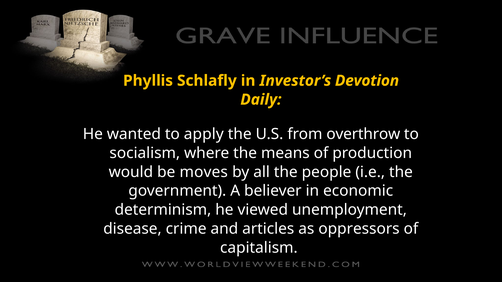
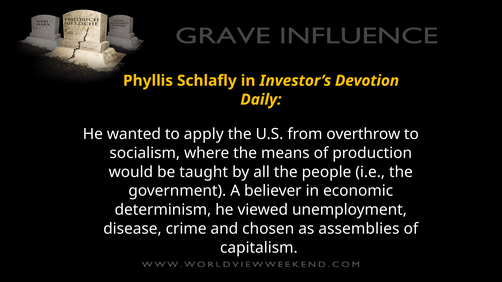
moves: moves -> taught (204, 172)
articles: articles -> chosen (268, 229)
oppressors: oppressors -> assemblies (359, 229)
